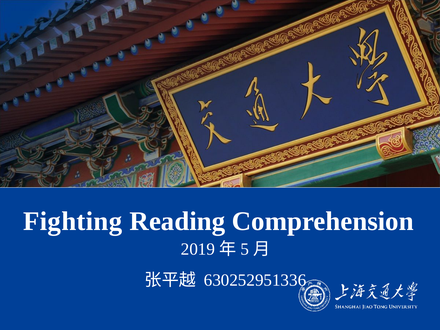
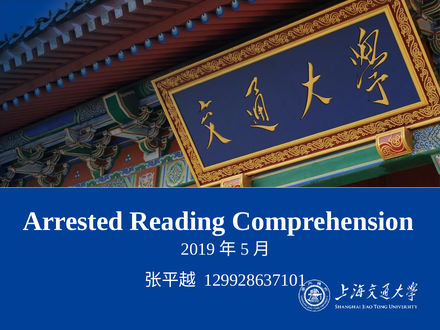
Fighting: Fighting -> Arrested (73, 221)
630252951336: 630252951336 -> 129928637101 (255, 280)
